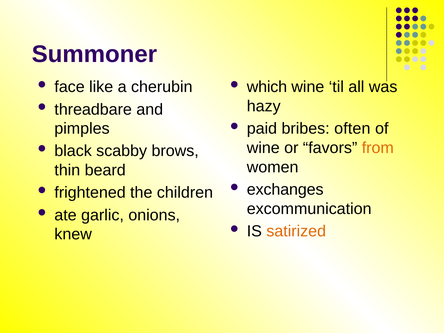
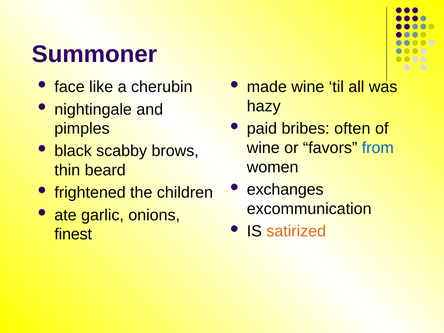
which: which -> made (267, 87)
threadbare: threadbare -> nightingale (93, 109)
from colour: orange -> blue (378, 148)
knew: knew -> finest (73, 234)
